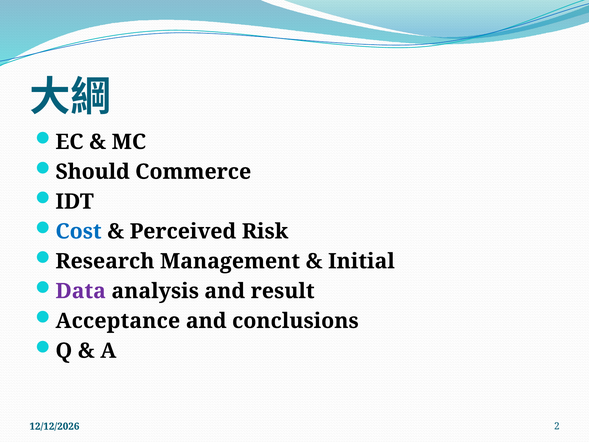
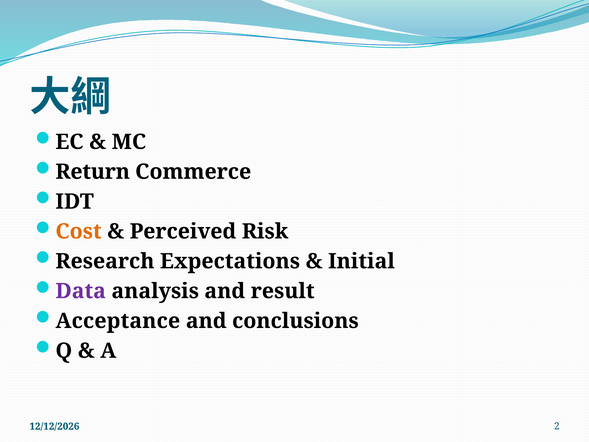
Should: Should -> Return (93, 172)
Cost colour: blue -> orange (78, 231)
Management: Management -> Expectations (230, 261)
